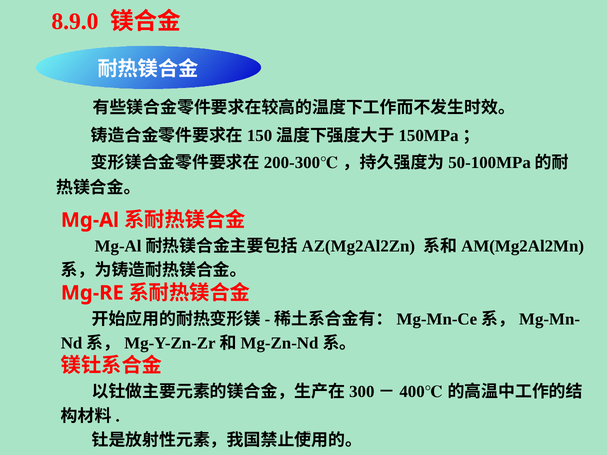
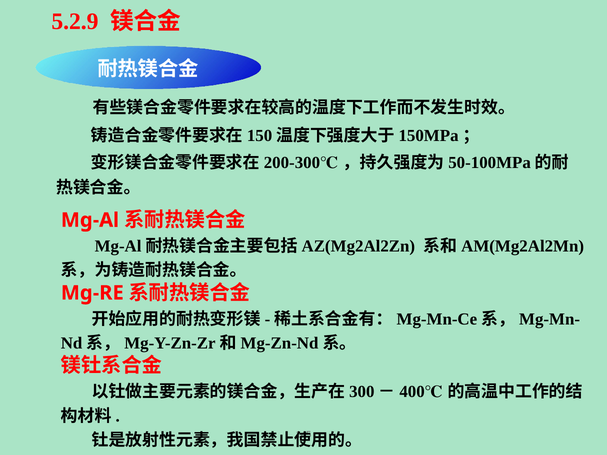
8.9.0: 8.9.0 -> 5.2.9 (75, 22)
